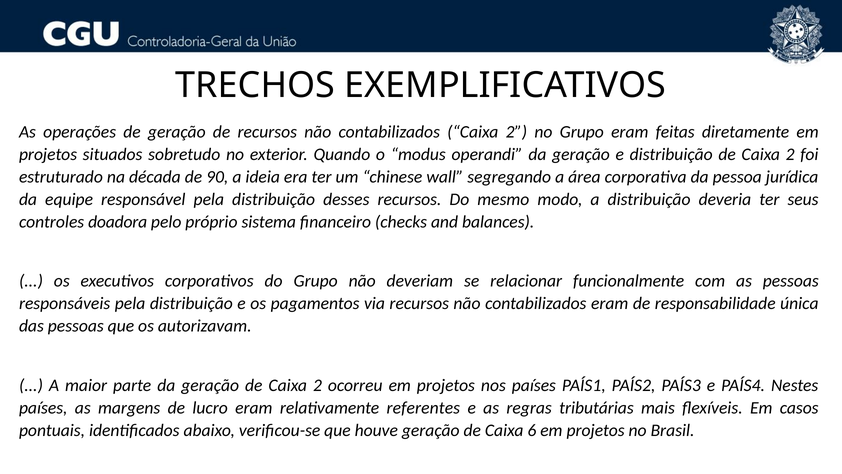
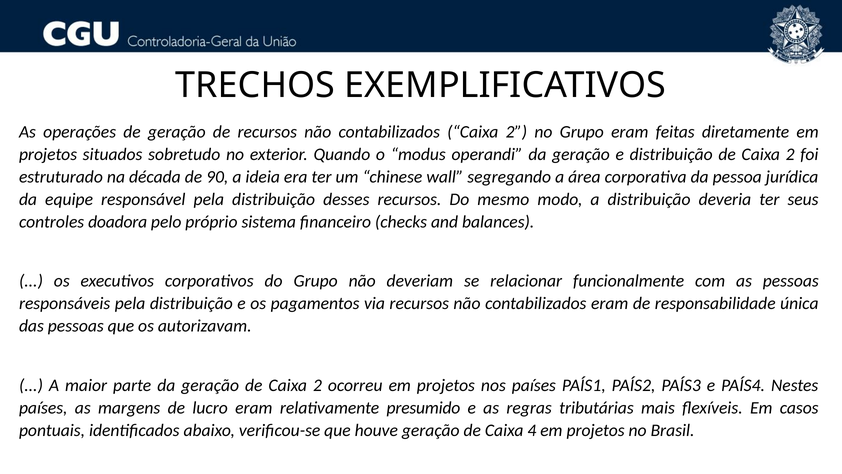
referentes: referentes -> presumido (423, 407)
6: 6 -> 4 (532, 430)
